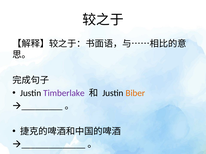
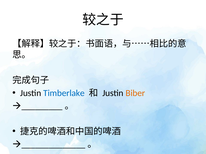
Timberlake colour: purple -> blue (64, 93)
